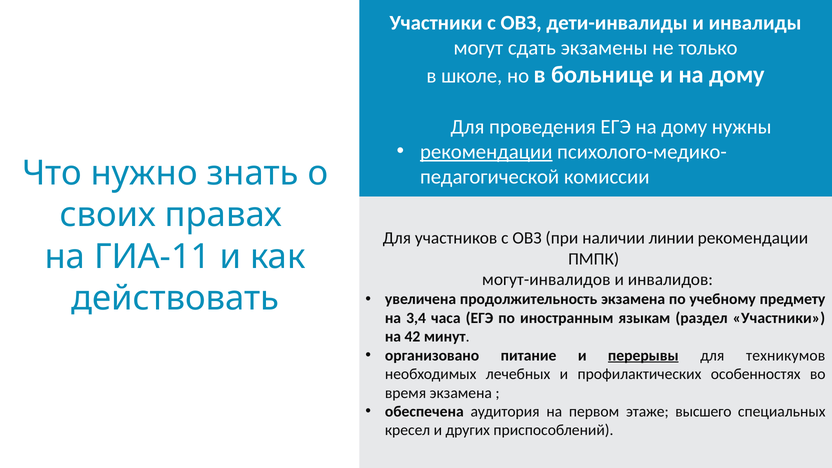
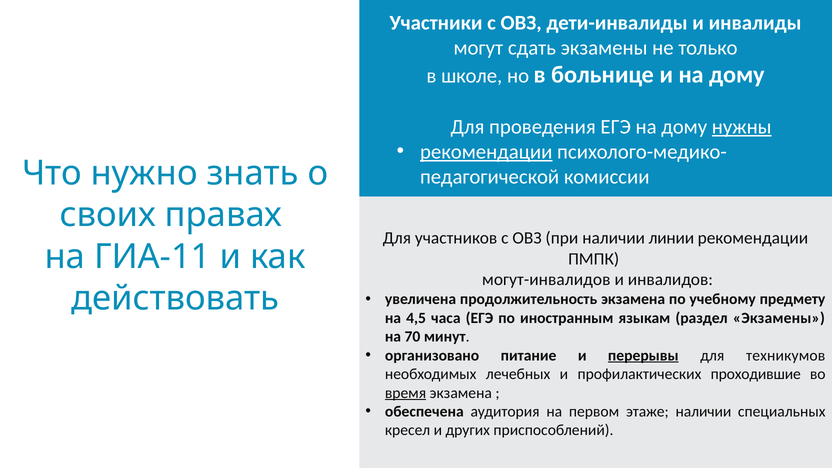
нужны underline: none -> present (742, 127)
3,4: 3,4 -> 4,5 (416, 318)
раздел Участники: Участники -> Экзамены (779, 318)
42: 42 -> 70 (412, 337)
особенностях: особенностях -> проходившие (756, 374)
время underline: none -> present (406, 393)
этаже высшего: высшего -> наличии (703, 412)
